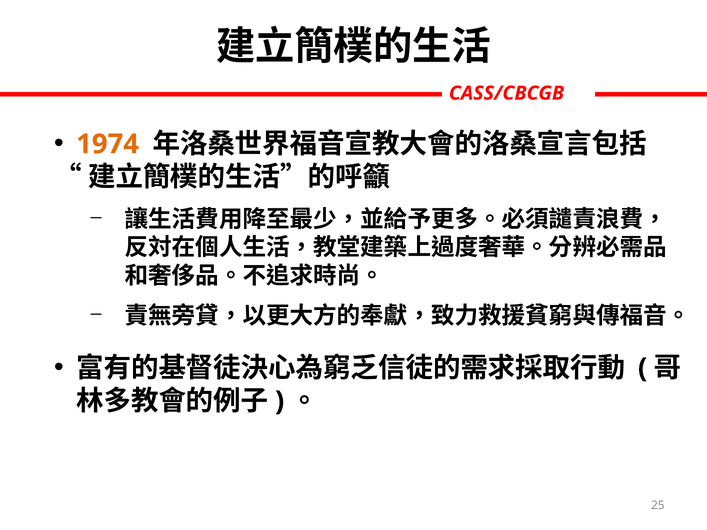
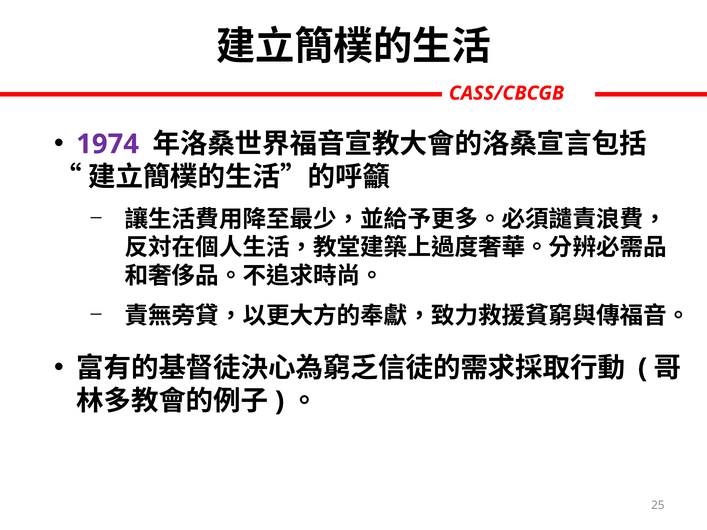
1974 colour: orange -> purple (108, 144)
